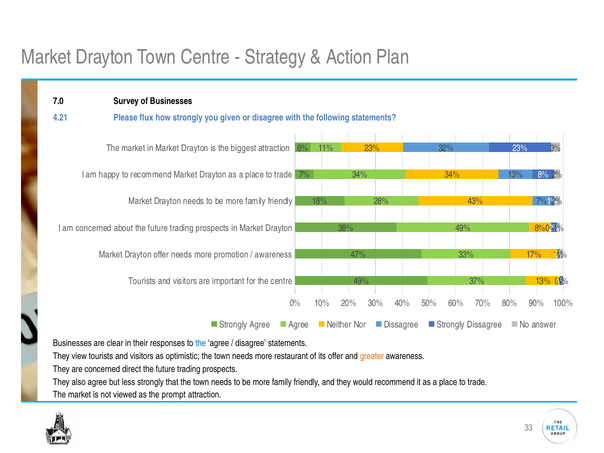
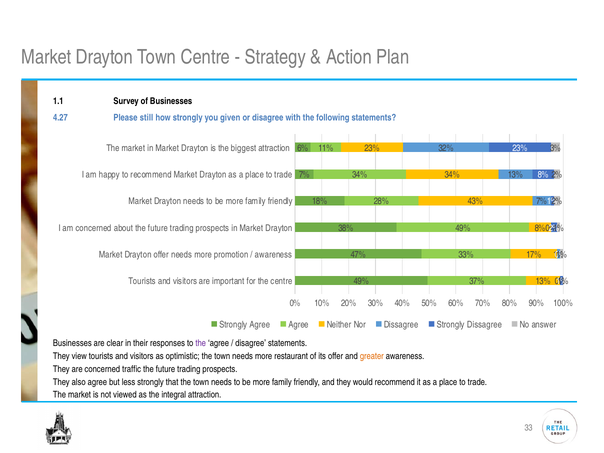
7.0: 7.0 -> 1.1 (58, 101)
4.21: 4.21 -> 4.27 (60, 118)
flux: flux -> still (146, 118)
the colour: blue -> purple (201, 343)
direct: direct -> traffic (132, 369)
prompt: prompt -> integral (174, 395)
